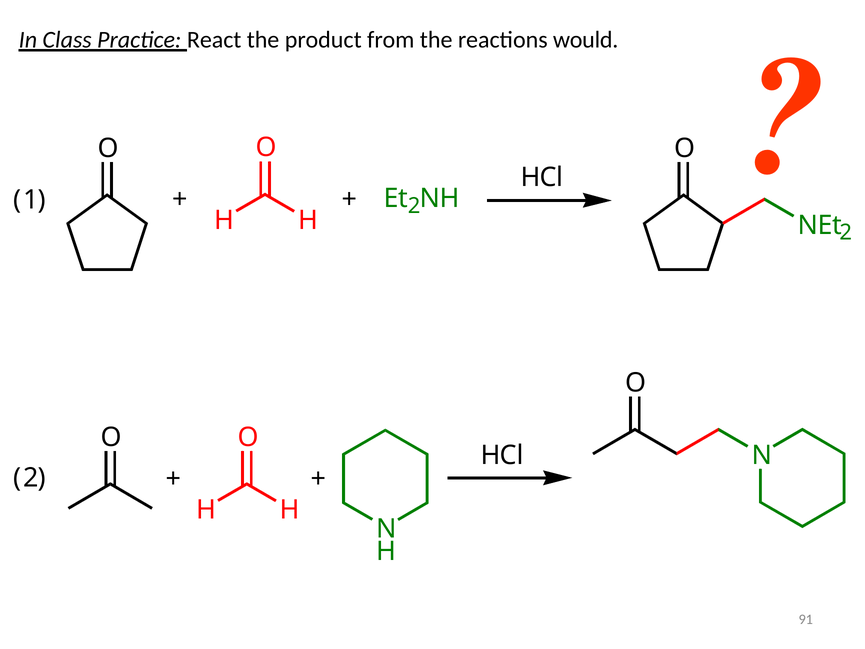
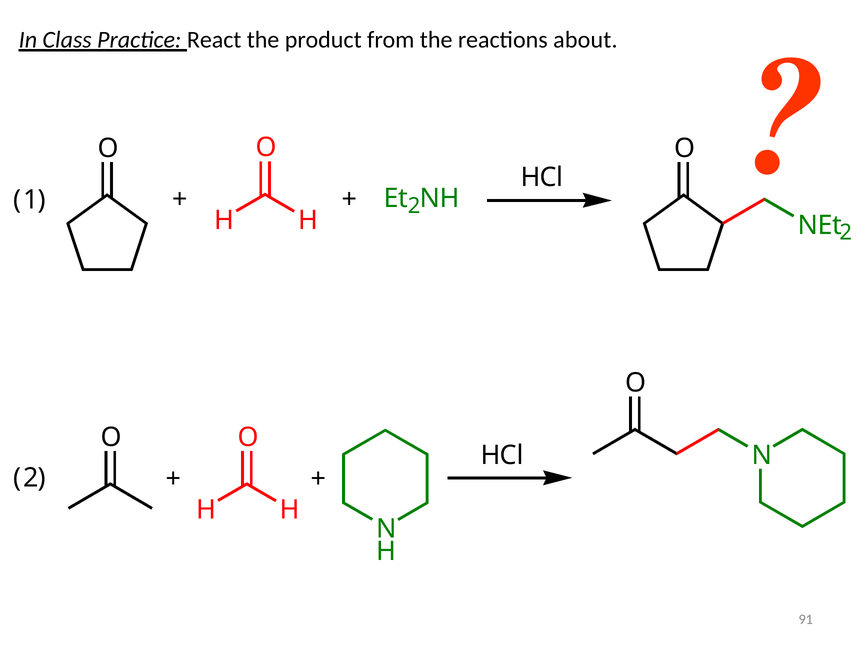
would: would -> about (585, 40)
